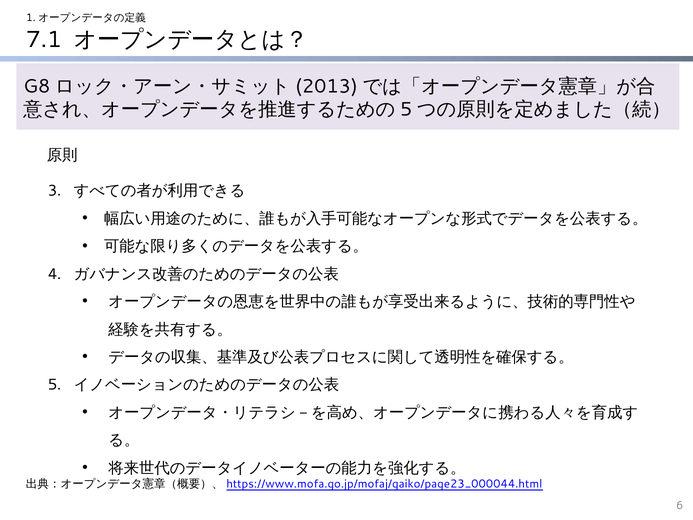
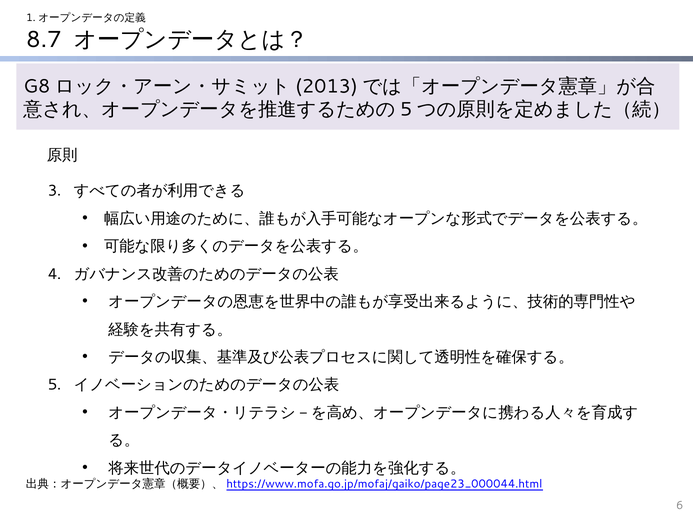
7.1: 7.1 -> 8.7 (44, 40)
